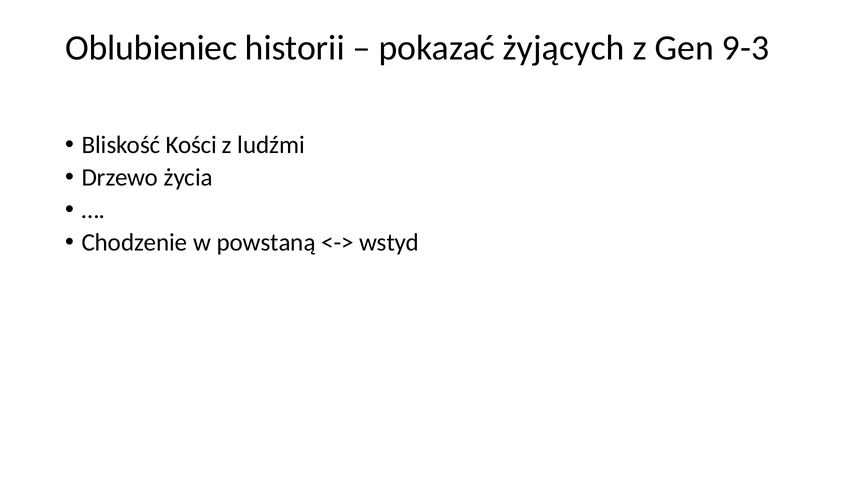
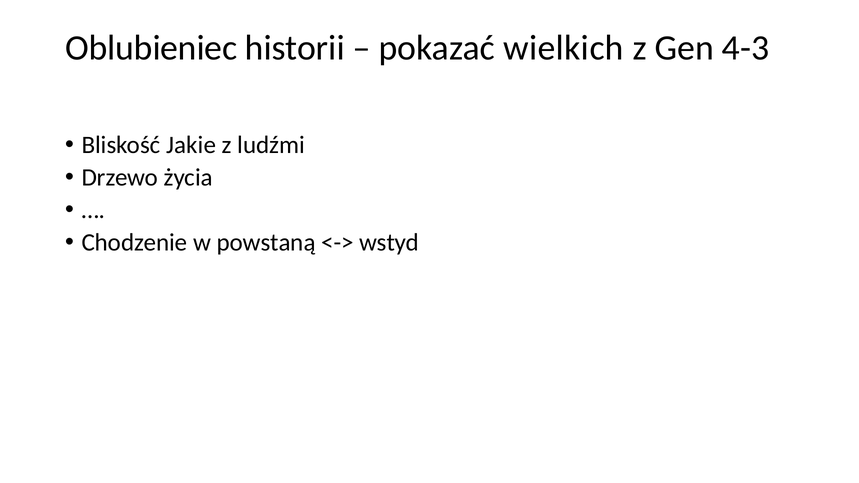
żyjących: żyjących -> wielkich (563, 48)
9-3: 9-3 -> 4-3 (746, 48)
Kości: Kości -> Jakie (191, 145)
